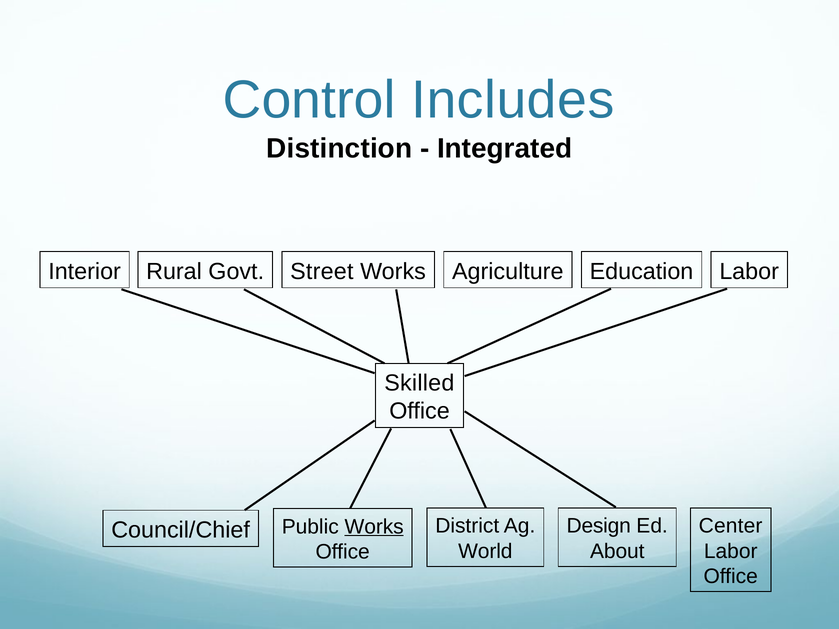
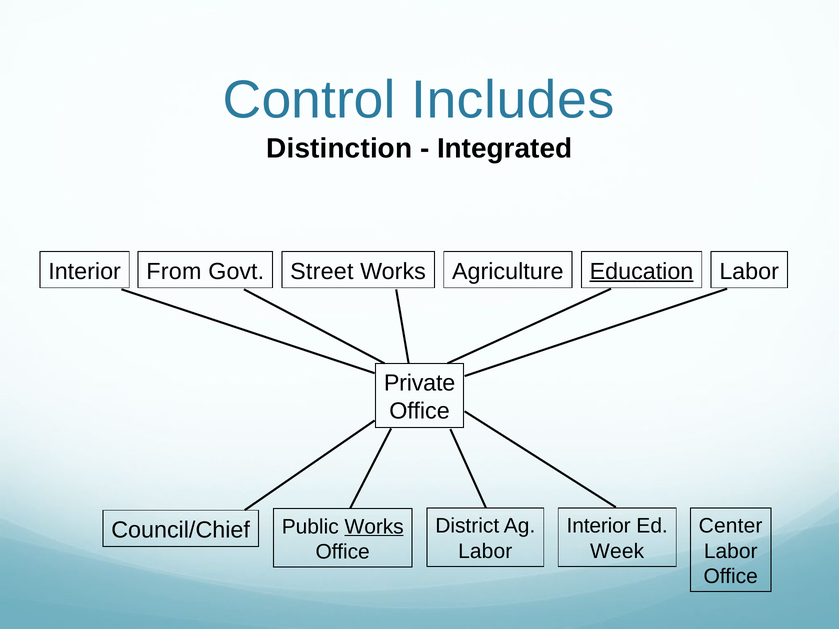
Rural: Rural -> From (174, 271)
Education underline: none -> present (641, 271)
Skilled: Skilled -> Private (420, 383)
Design: Design -> Interior (599, 526)
World: World -> Labor (485, 551)
About: About -> Week (617, 551)
